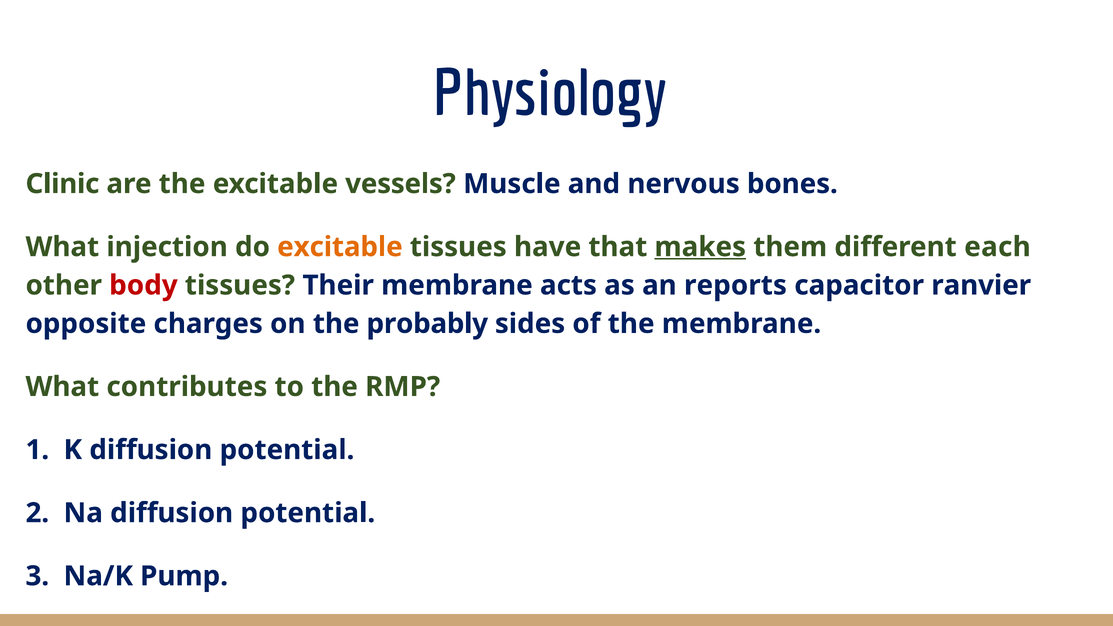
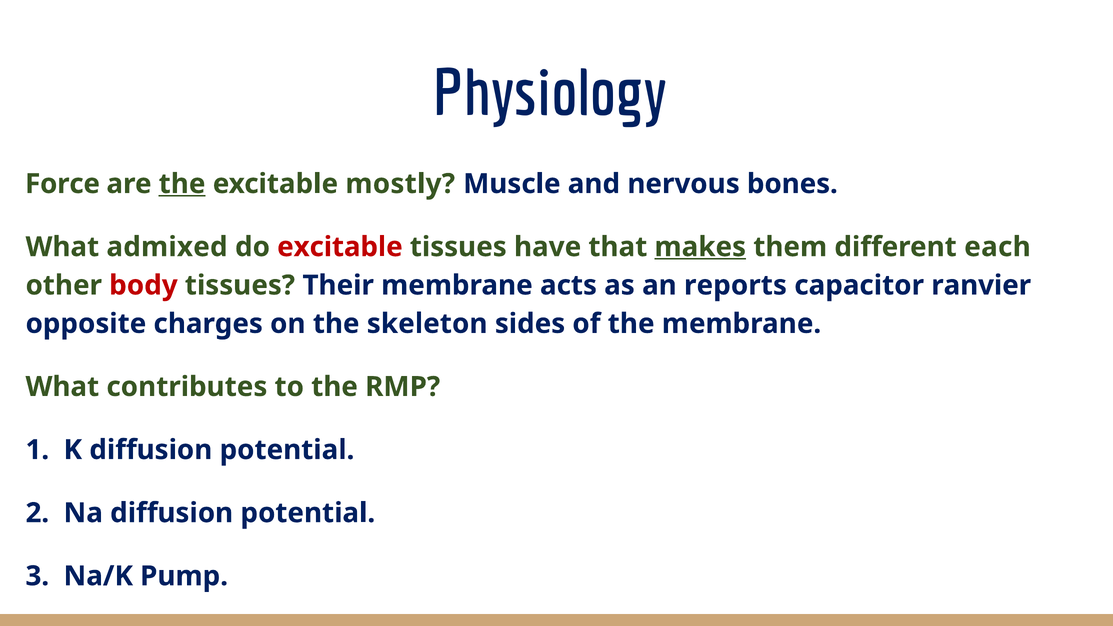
Clinic: Clinic -> Force (62, 184)
the underline: none -> present (182, 184)
vessels: vessels -> mostly (400, 184)
injection: injection -> admixed (167, 247)
excitable colour: orange -> red (340, 247)
probably: probably -> skeleton (427, 324)
